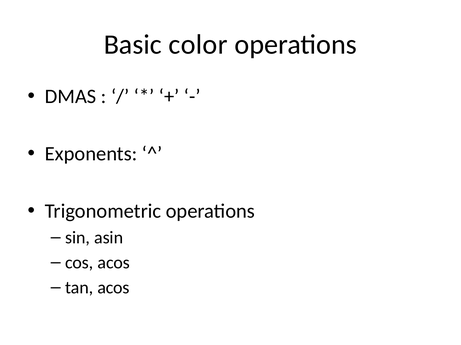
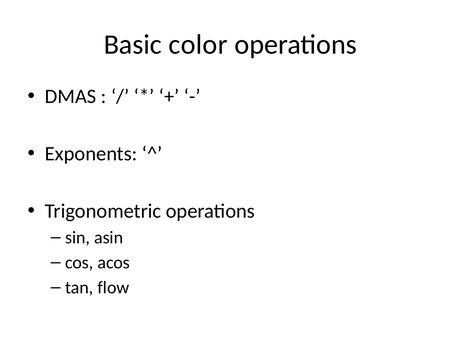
tan acos: acos -> flow (113, 288)
